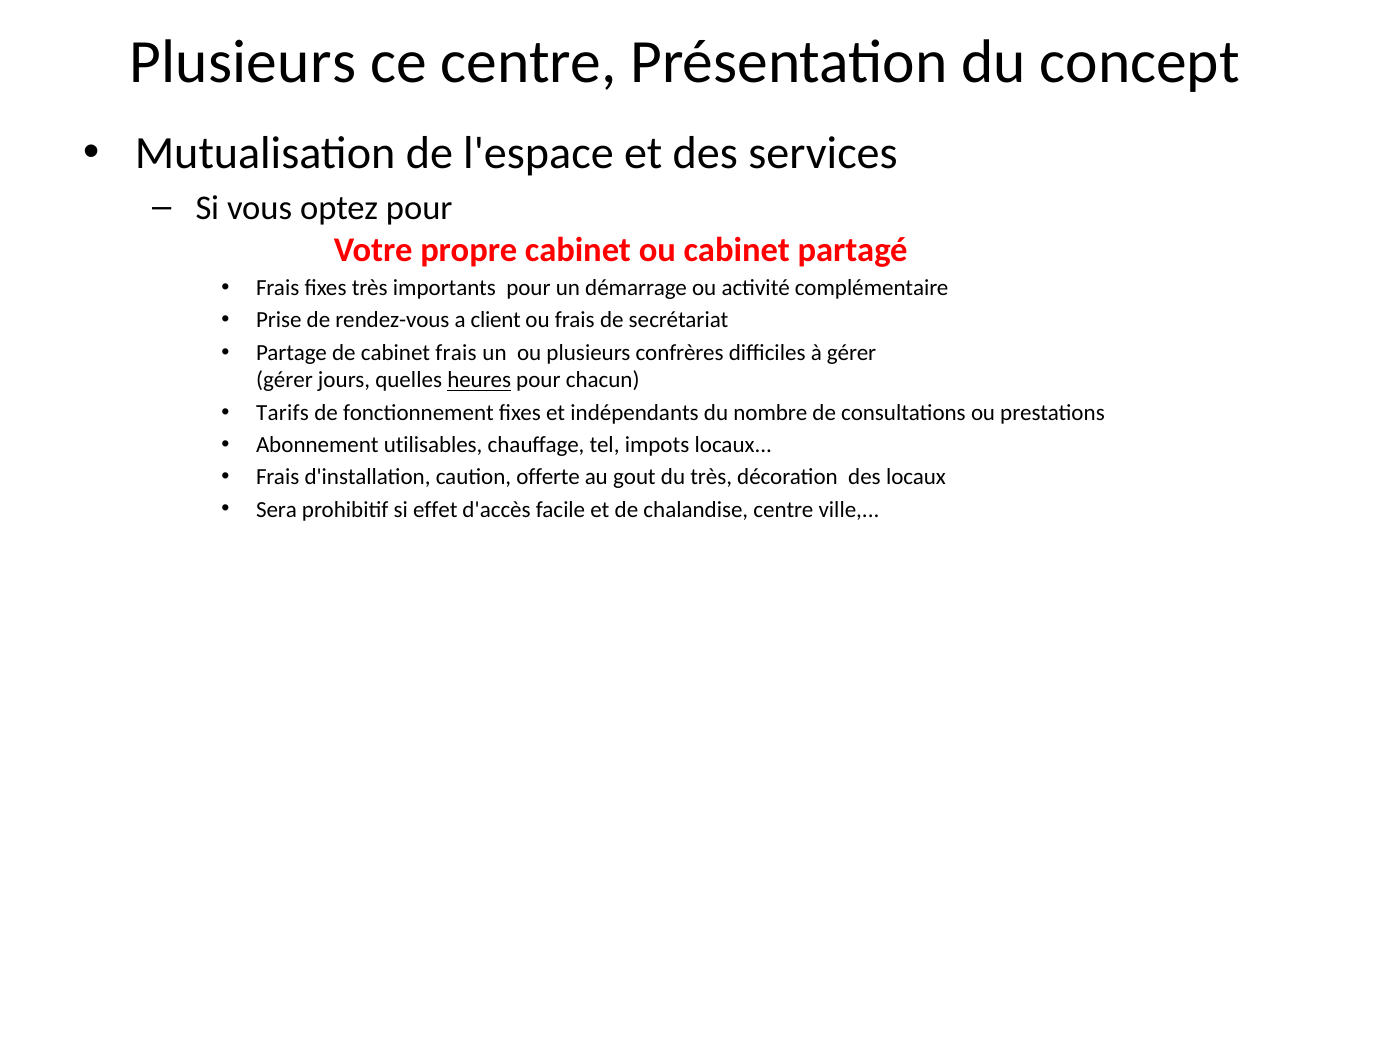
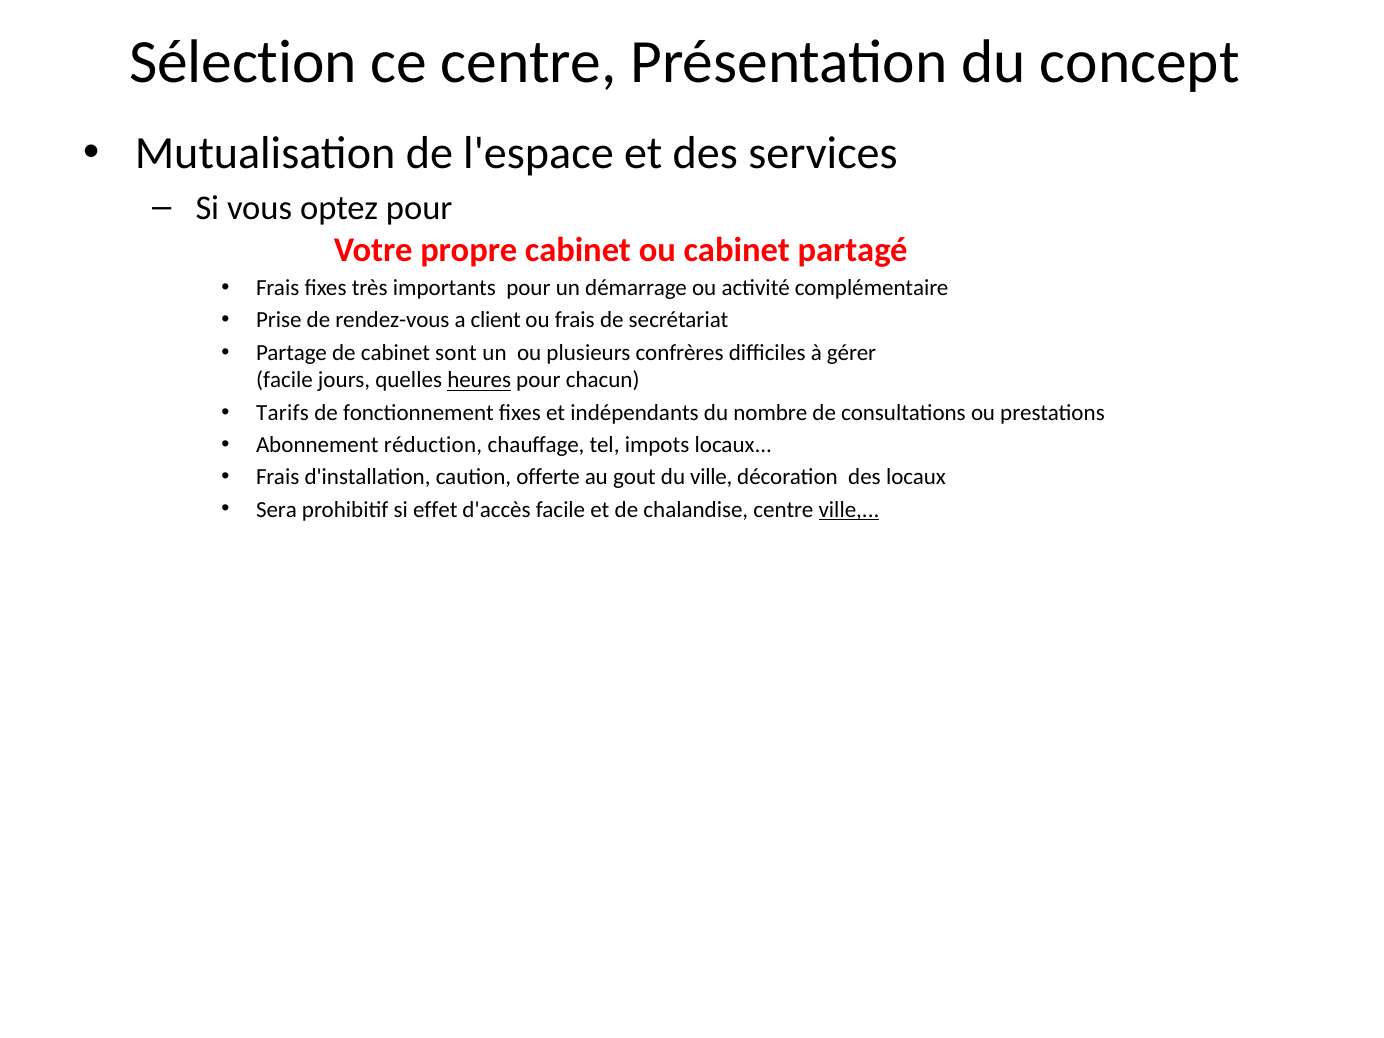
Plusieurs: Plusieurs -> Sélection (243, 62)
cabinet frais: frais -> sont (456, 353)
gérer: gérer -> facile (284, 380)
utilisables: utilisables -> réduction (433, 445)
du très: très -> ville (711, 477)
ville underline: none -> present (849, 510)
